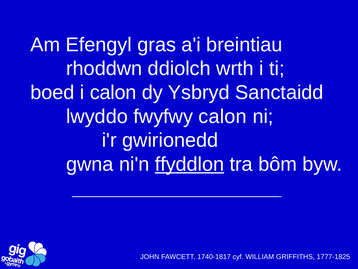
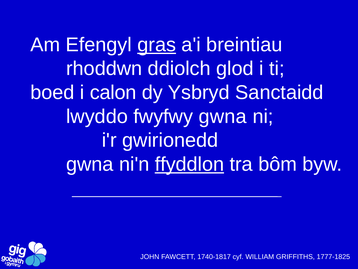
gras underline: none -> present (157, 45)
wrth: wrth -> glod (235, 69)
fwyfwy calon: calon -> gwna (223, 116)
